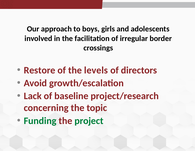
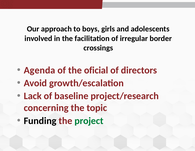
Restore: Restore -> Agenda (39, 70)
levels: levels -> oficial (96, 70)
Funding colour: green -> black (40, 121)
